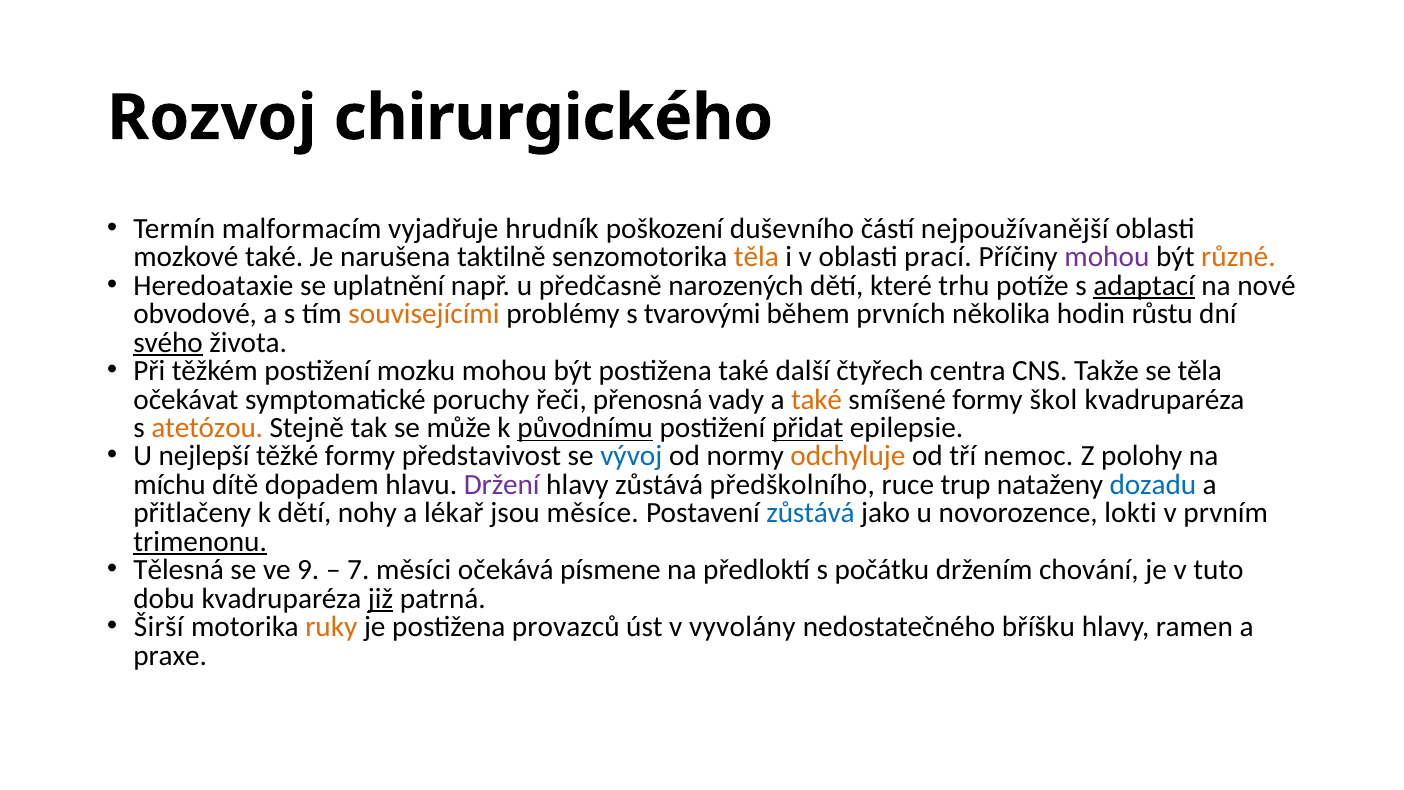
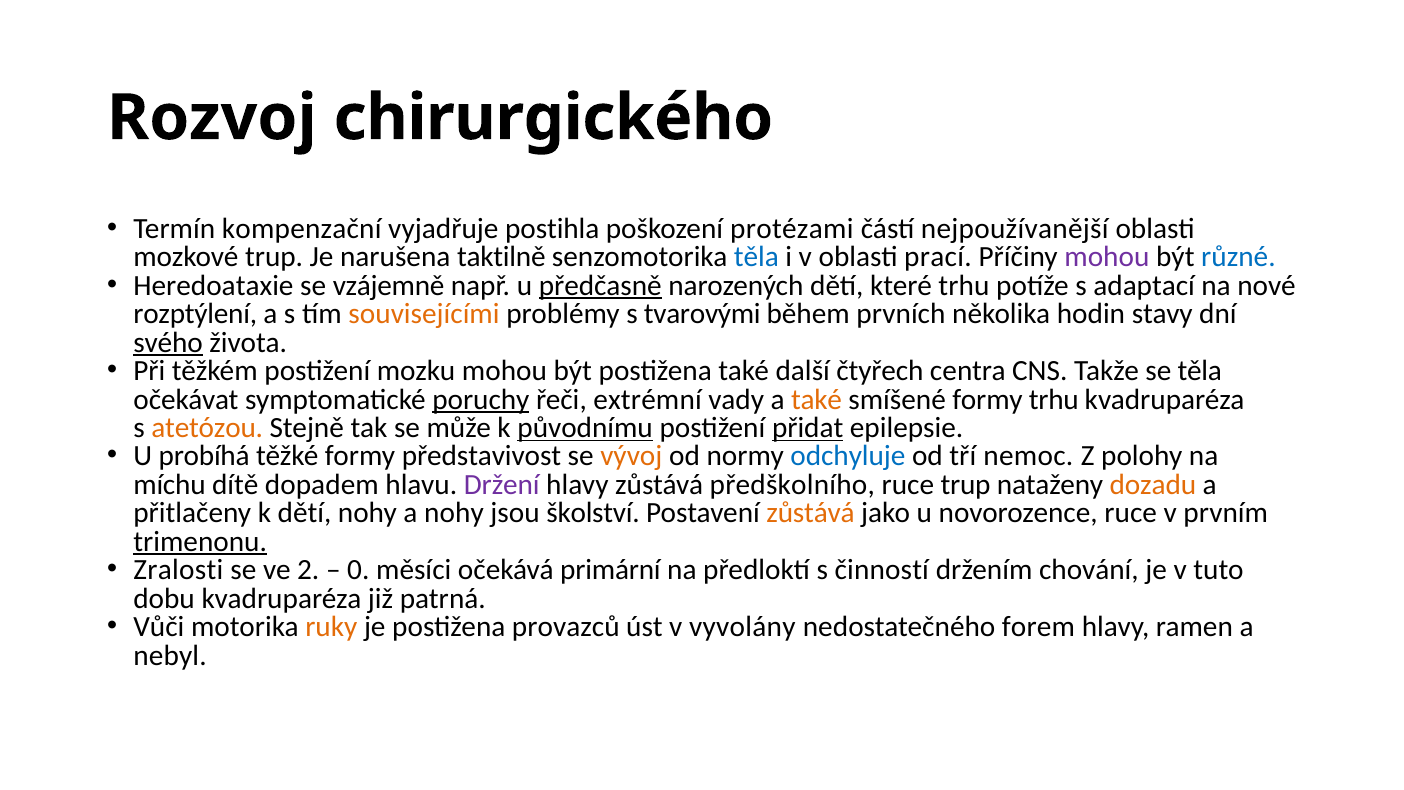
malformacím: malformacím -> kompenzační (302, 229)
hrudník: hrudník -> postihla (552, 229)
duševního: duševního -> protézami (792, 229)
mozkové také: také -> trup (274, 257)
těla colour: orange -> blue (756, 257)
různé colour: orange -> blue (1238, 257)
uplatnění: uplatnění -> vzájemně (389, 285)
předčasně underline: none -> present (600, 285)
adaptací underline: present -> none (1144, 285)
obvodové: obvodové -> rozptýlení (195, 314)
růstu: růstu -> stavy (1162, 314)
poruchy underline: none -> present (481, 399)
přenosná: přenosná -> extrémní (648, 399)
formy škol: škol -> trhu (1054, 399)
nejlepší: nejlepší -> probíhá (204, 456)
vývoj colour: blue -> orange (631, 456)
odchyluje colour: orange -> blue (848, 456)
dozadu colour: blue -> orange (1153, 485)
a lékař: lékař -> nohy (454, 513)
měsíce: měsíce -> školství (593, 513)
zůstává colour: blue -> orange (811, 513)
novorozence lokti: lokti -> ruce (1131, 513)
Tělesná: Tělesná -> Zralosti (178, 570)
9: 9 -> 2 (308, 570)
7: 7 -> 0 (358, 570)
písmene: písmene -> primární (610, 570)
počátku: počátku -> činností (882, 570)
již underline: present -> none (381, 598)
Širší: Širší -> Vůči (159, 627)
bříšku: bříšku -> forem (1038, 627)
praxe: praxe -> nebyl (170, 655)
